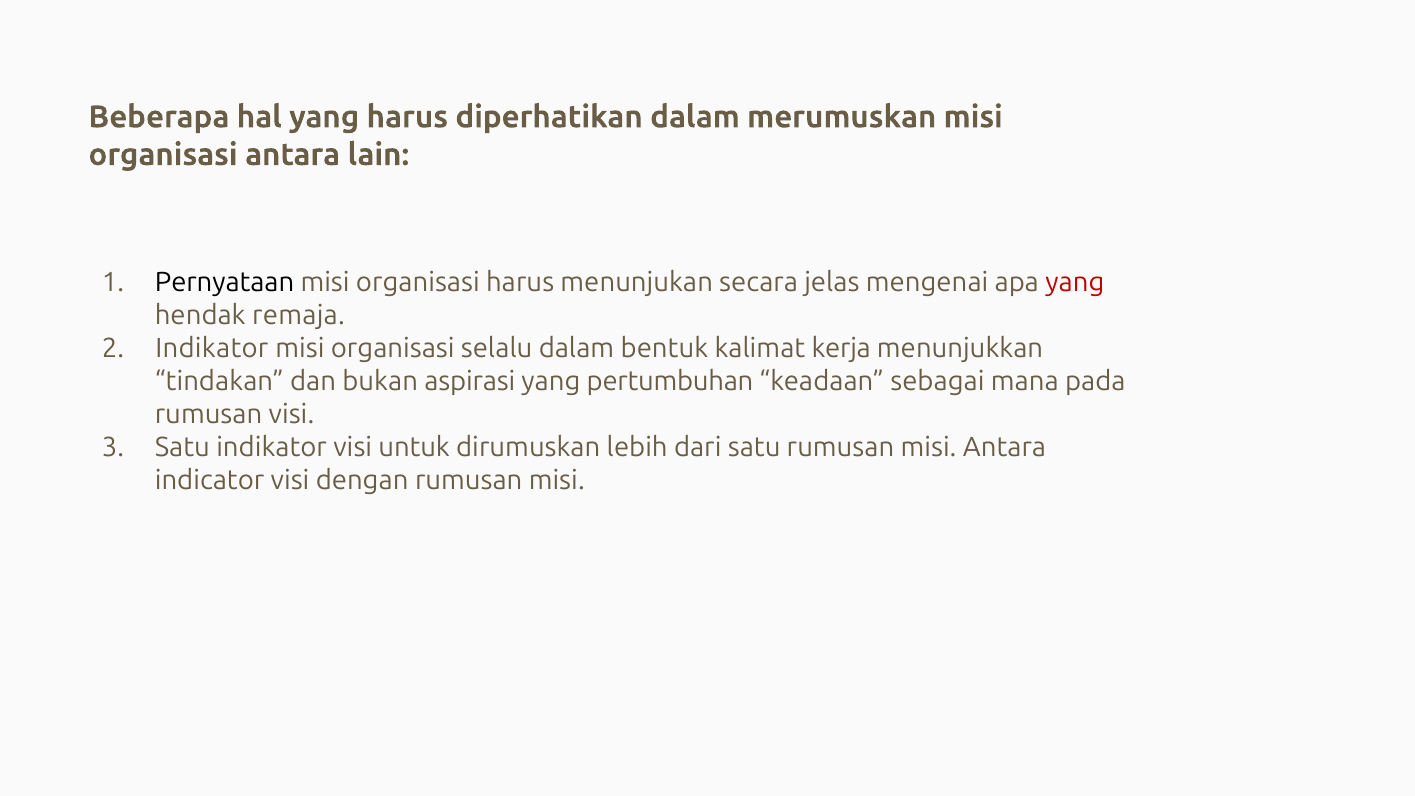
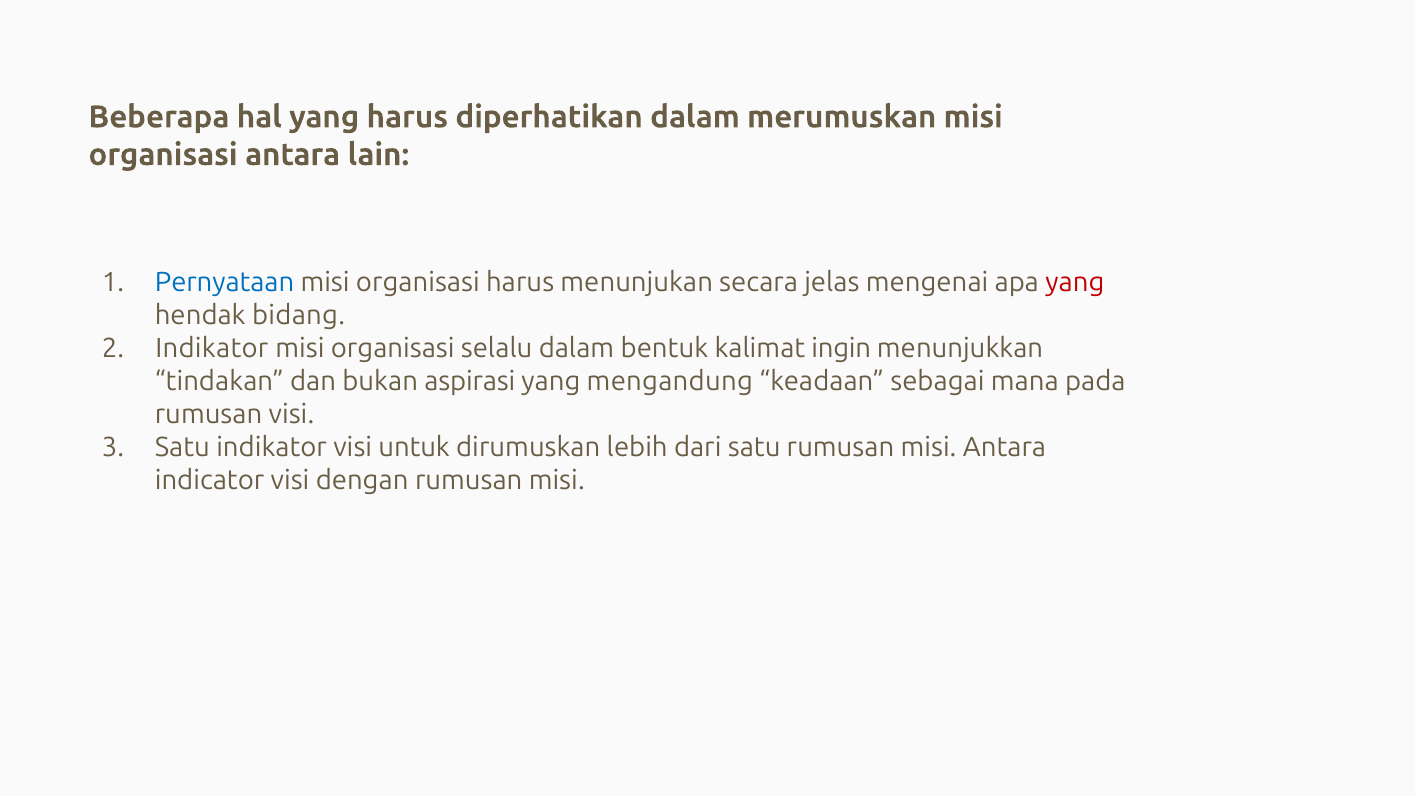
Pernyataan colour: black -> blue (225, 283)
remaja: remaja -> bidang (299, 316)
kerja: kerja -> ingin (841, 349)
pertumbuhan: pertumbuhan -> mengandung (670, 382)
